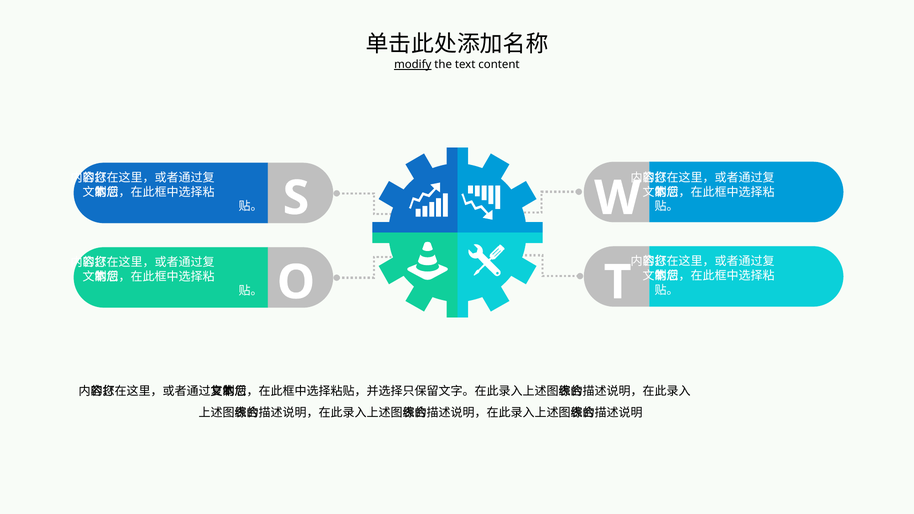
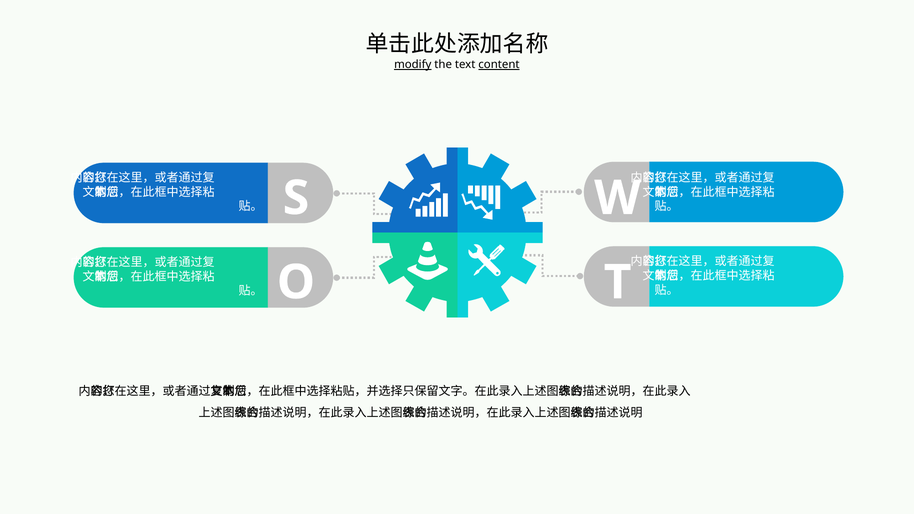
content underline: none -> present (499, 65)
